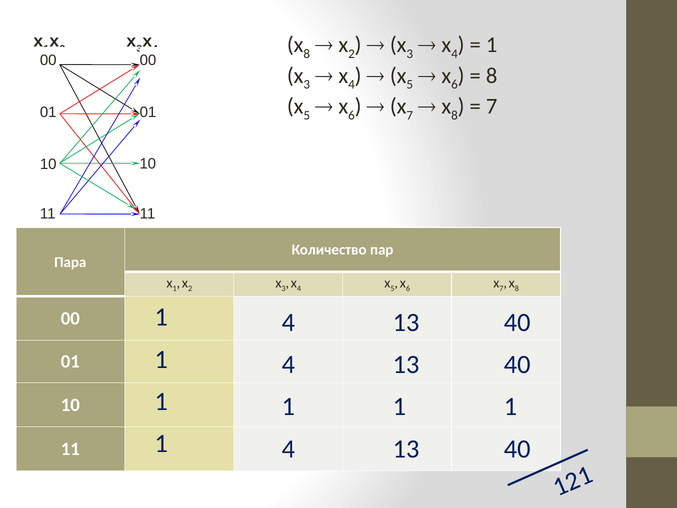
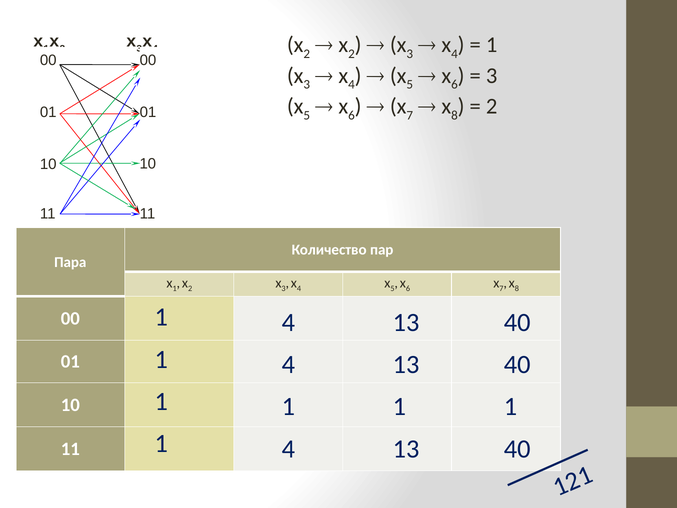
8: 8 -> 2 (307, 54)
8: 8 -> 3 (492, 76)
7: 7 -> 2 (492, 106)
